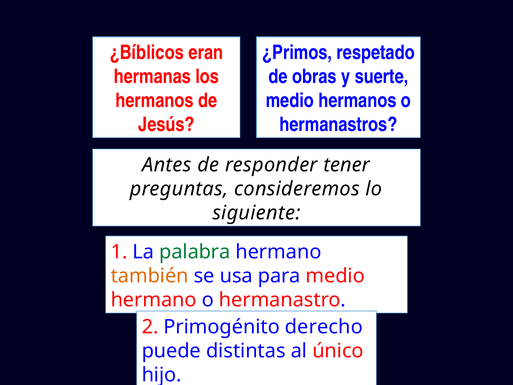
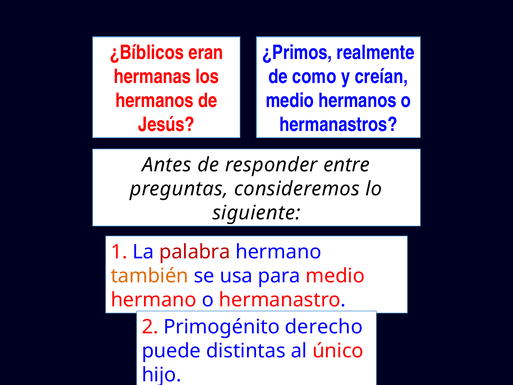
respetado: respetado -> realmente (376, 53)
obras: obras -> como (314, 77)
suerte: suerte -> creían (381, 77)
tener: tener -> entre (347, 165)
palabra colour: green -> red (195, 252)
